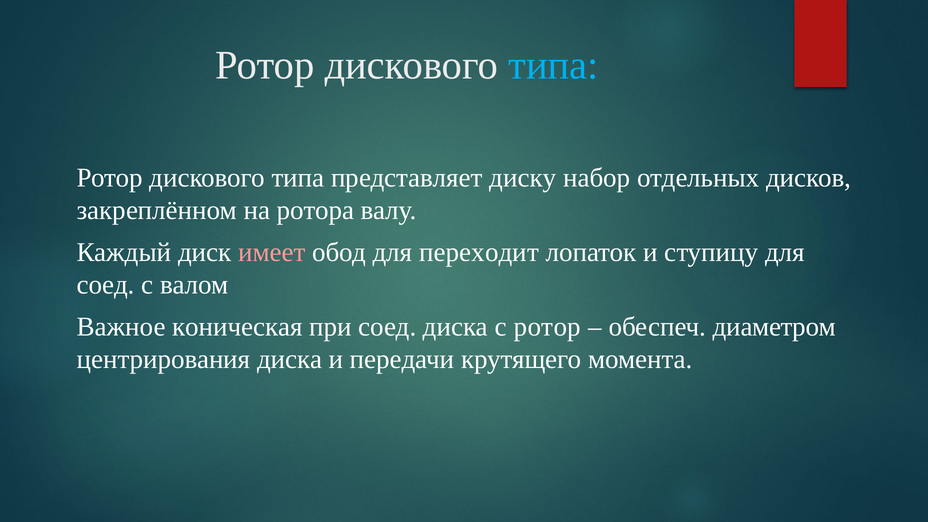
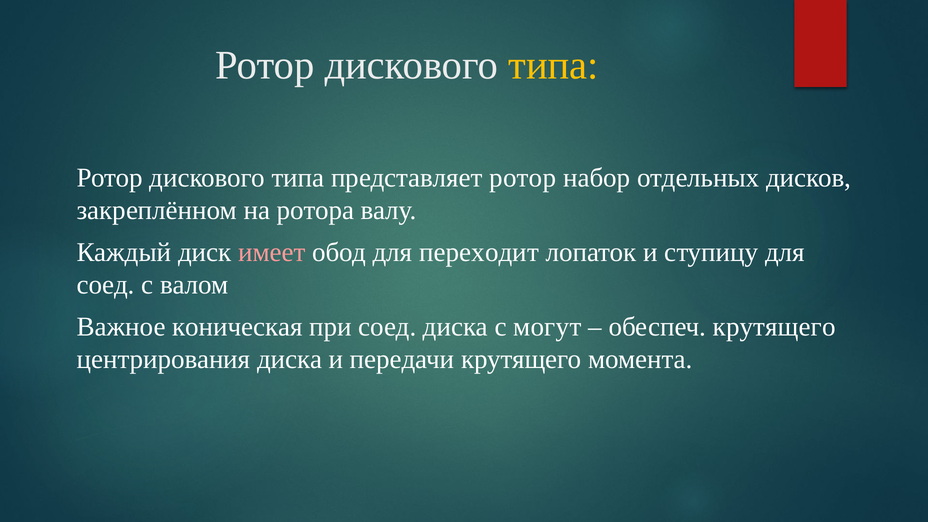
типа colour: light blue -> yellow (554, 65)
представляет диску: диску -> ротор (523, 178)
с ротор: ротор -> могут (547, 327)
обеспеч диаметром: диаметром -> крутящего (774, 327)
